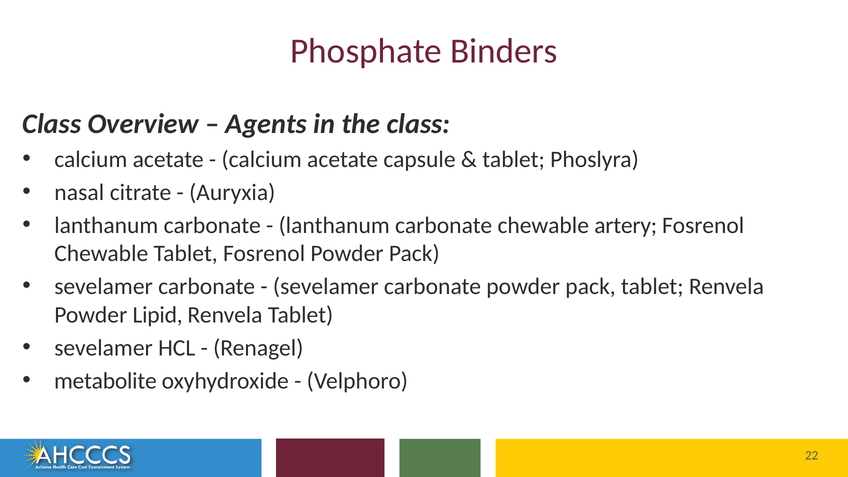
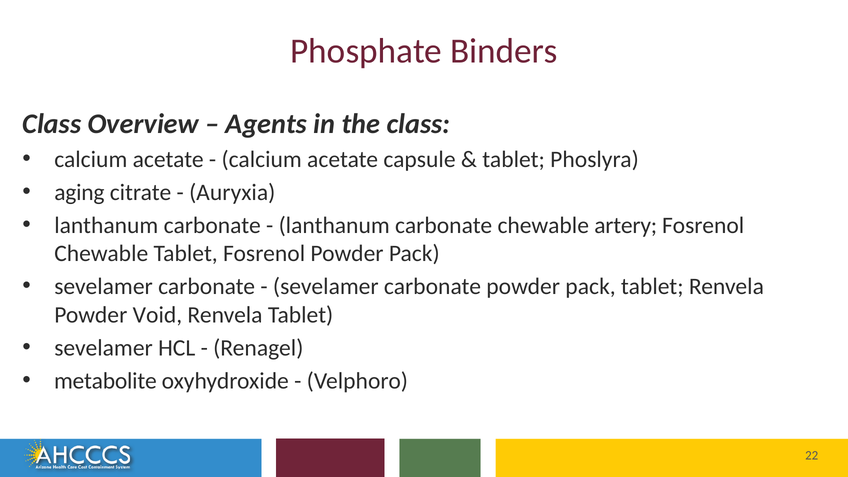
nasal: nasal -> aging (79, 192)
Lipid: Lipid -> Void (157, 315)
